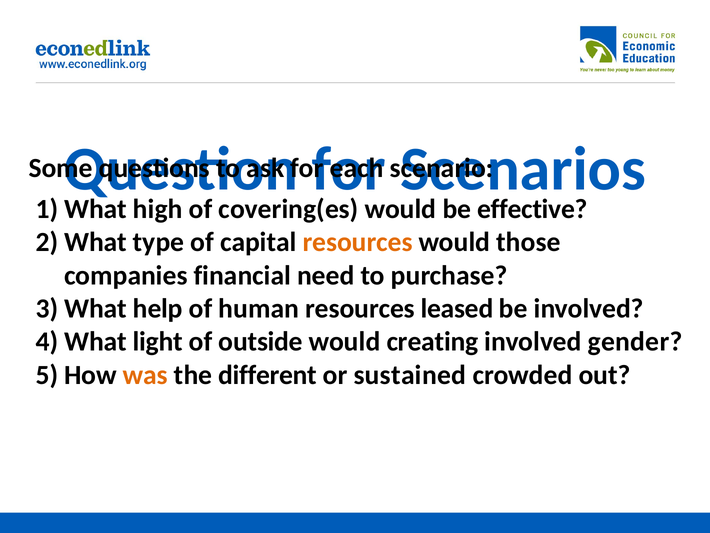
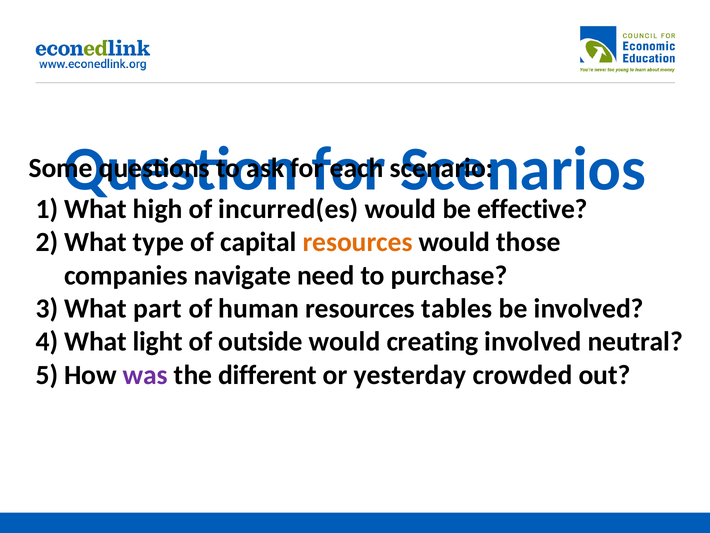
covering(es: covering(es -> incurred(es (288, 209)
financial: financial -> navigate (242, 275)
help: help -> part (158, 308)
leased: leased -> tables (457, 308)
gender: gender -> neutral (635, 342)
was colour: orange -> purple (145, 375)
sustained: sustained -> yesterday (410, 375)
